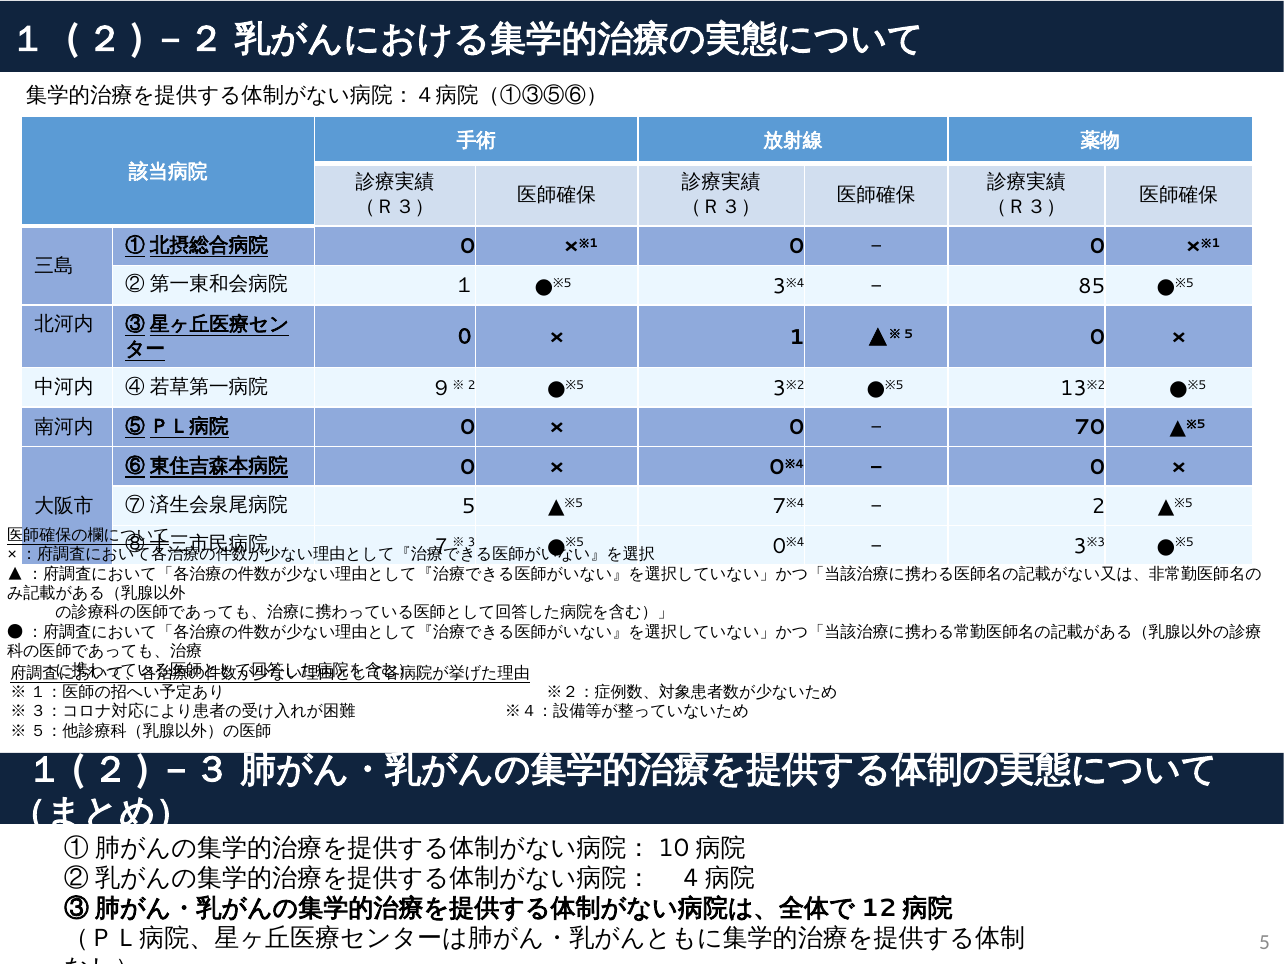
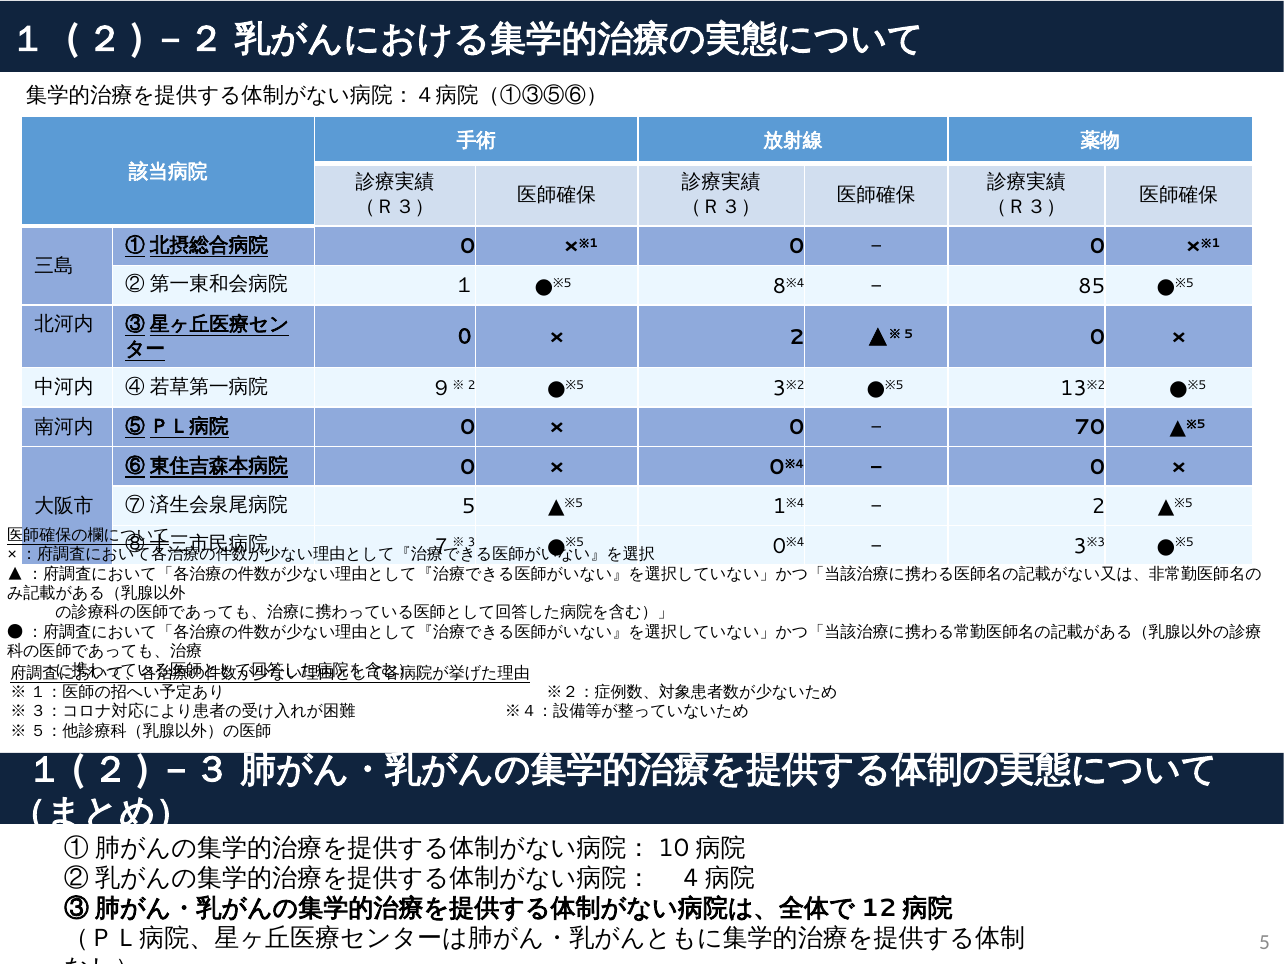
１ ●※5 3: 3 -> 8 (779, 286)
1: 1 -> 2 (797, 338)
▲※5 7: 7 -> 1 (779, 507)
